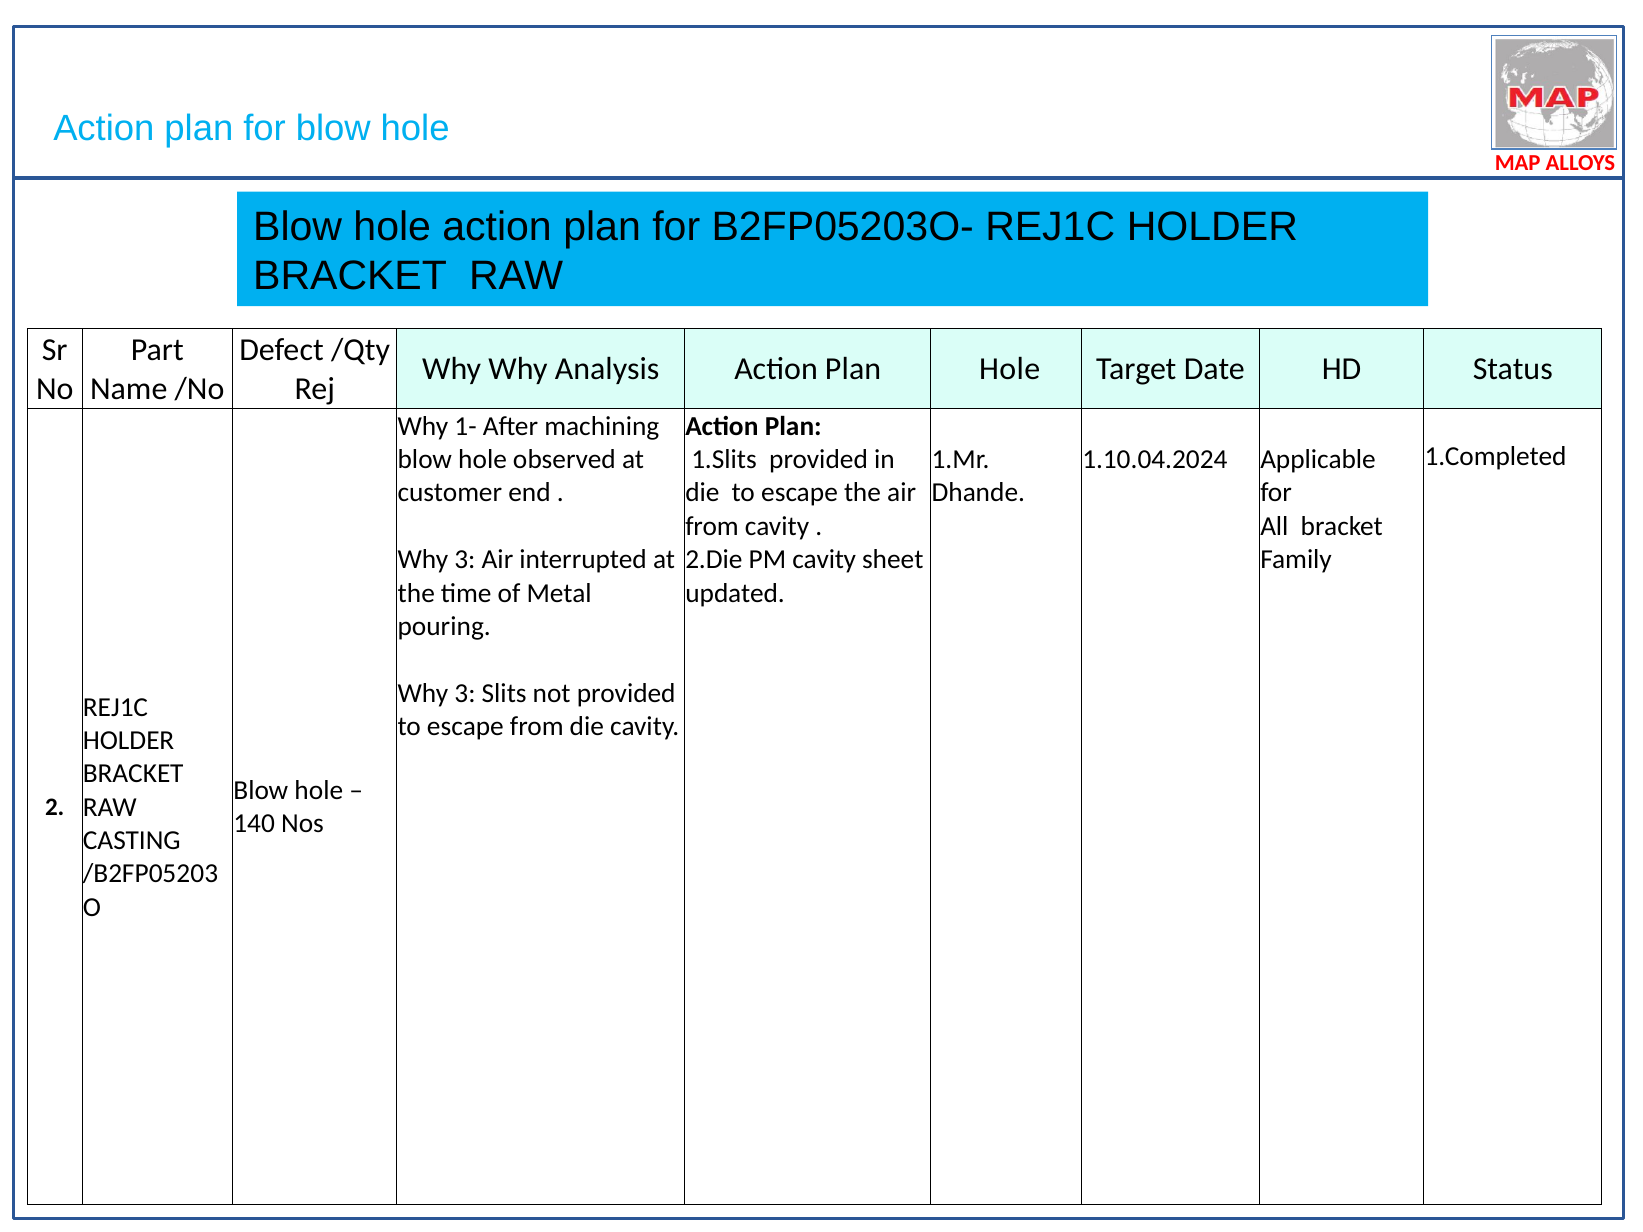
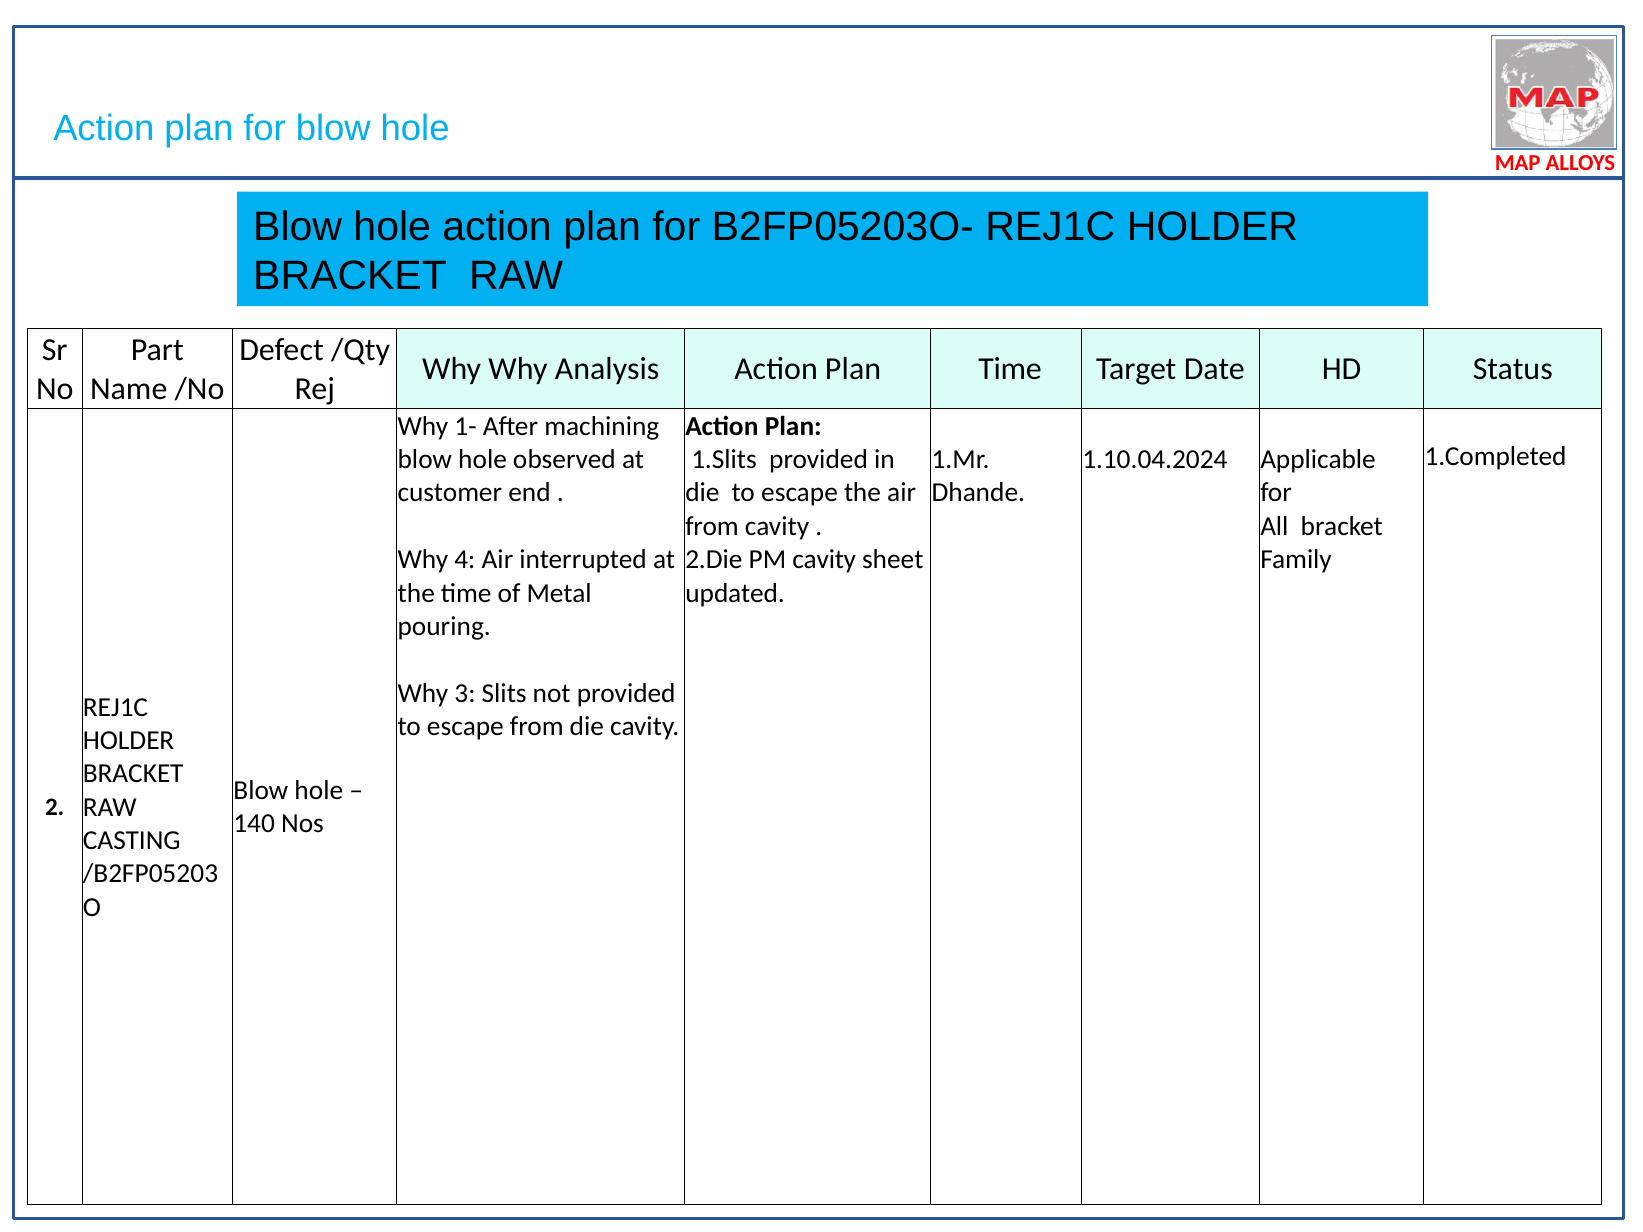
Plan Hole: Hole -> Time (1010, 369)
3: 3 -> 4 (465, 560)
